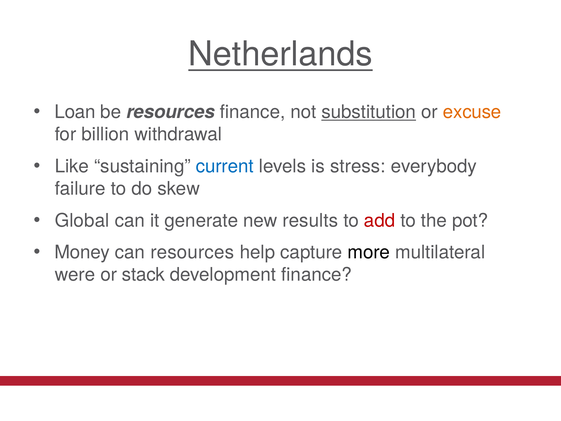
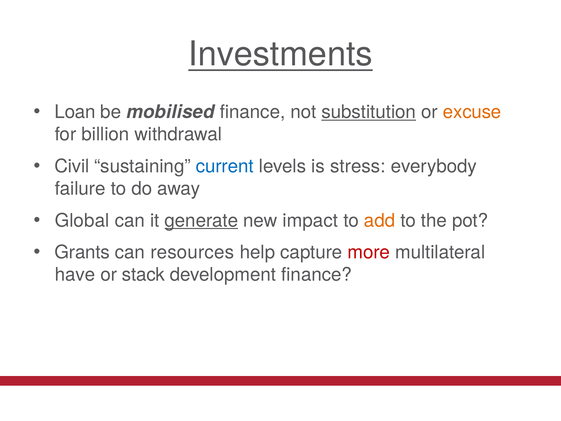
Netherlands: Netherlands -> Investments (280, 54)
be resources: resources -> mobilised (170, 112)
Like: Like -> Civil (72, 166)
skew: skew -> away (179, 189)
generate underline: none -> present (201, 220)
results: results -> impact (310, 220)
add colour: red -> orange (380, 220)
Money: Money -> Grants (82, 252)
more colour: black -> red (369, 252)
were: were -> have (75, 275)
